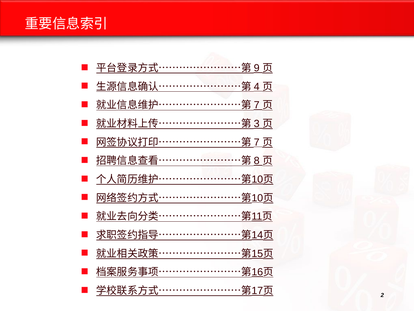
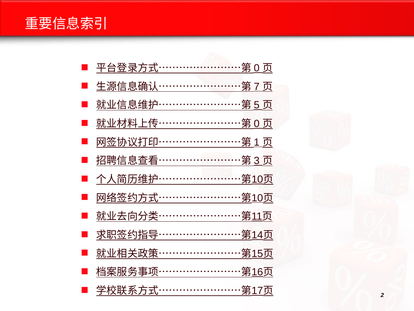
9: 9 -> 0 (257, 68)
4: 4 -> 7 (257, 86)
7: 7 -> 5 (257, 105)
3: 3 -> 0 (257, 124)
7: 7 -> 1 (257, 142)
8: 8 -> 3 (257, 161)
